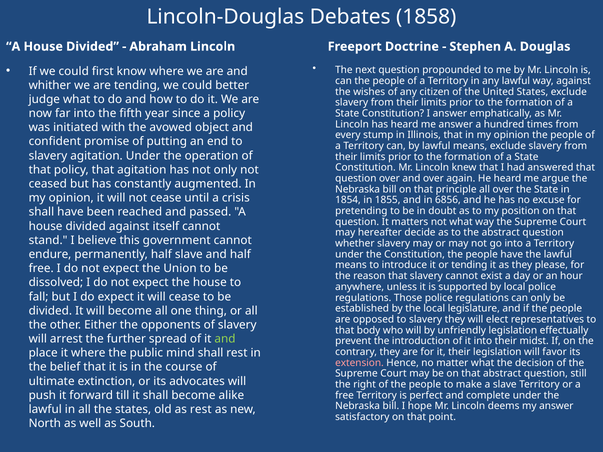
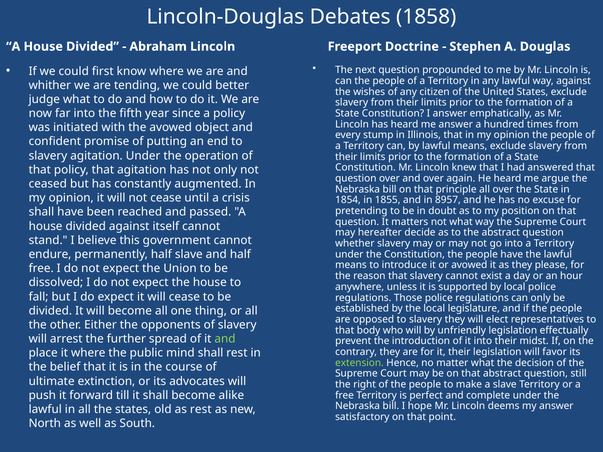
6856: 6856 -> 8957 (448, 200)
or tending: tending -> avowed (469, 265)
extension colour: pink -> light green (359, 363)
